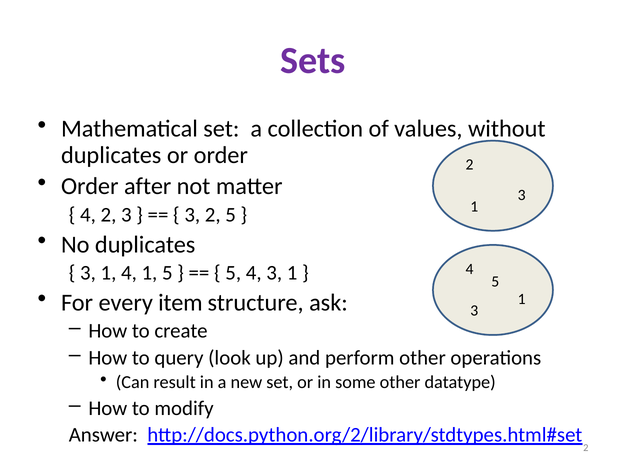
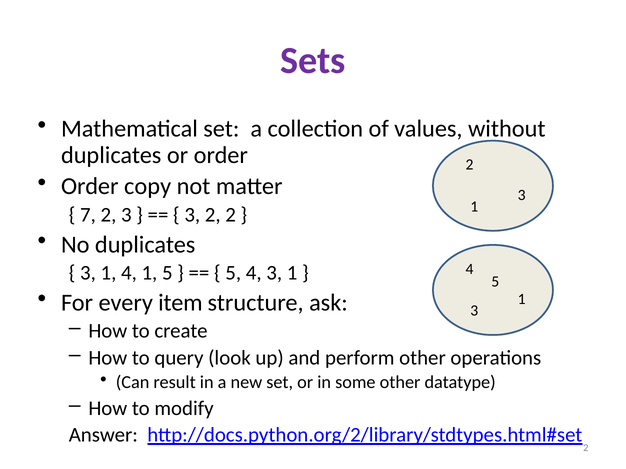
after: after -> copy (148, 187)
4: 4 -> 7 (88, 215)
2 5: 5 -> 2 (231, 215)
